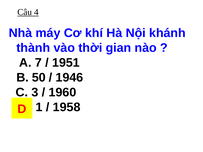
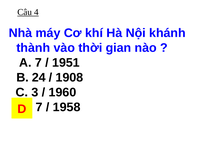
50: 50 -> 24 (39, 78)
1946: 1946 -> 1908 (69, 78)
1: 1 -> 7 (39, 107)
